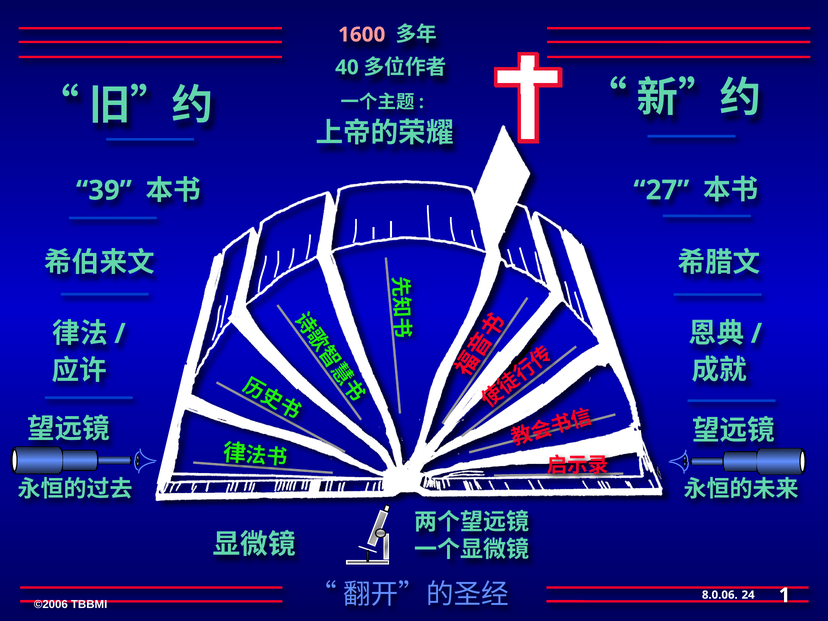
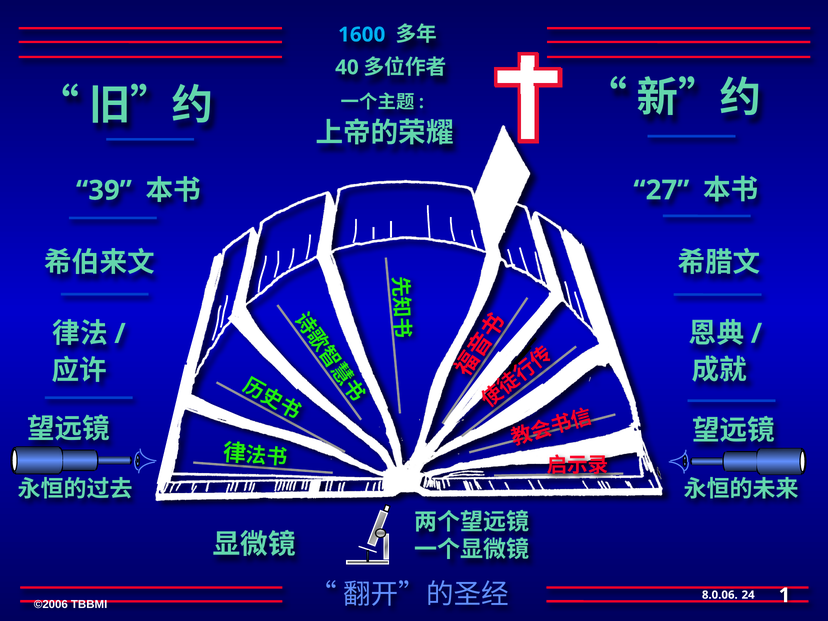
1600 colour: pink -> light blue (362, 35)
